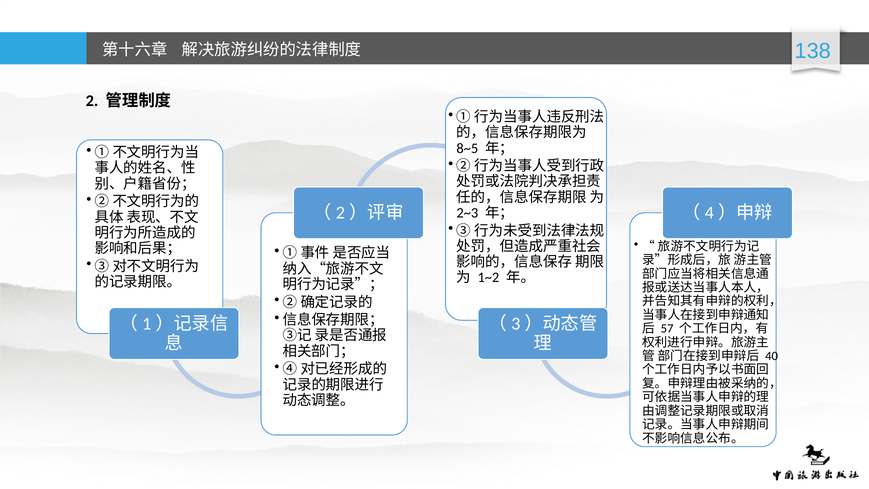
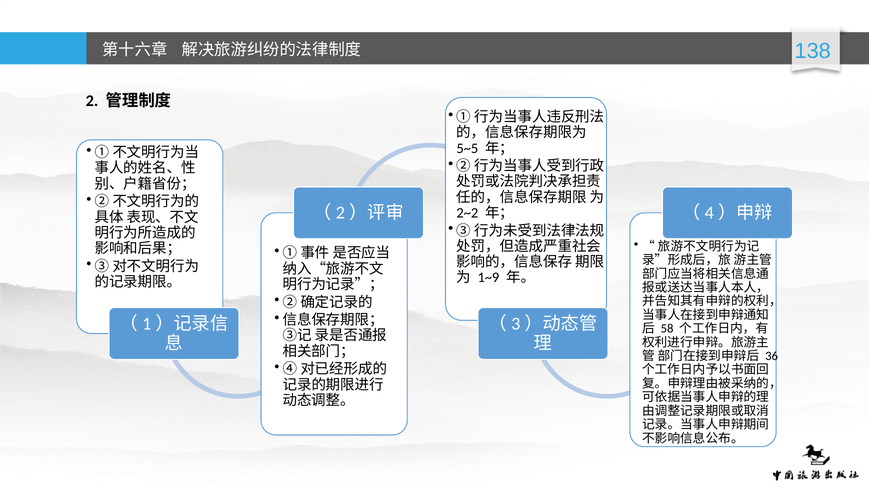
8~5: 8~5 -> 5~5 (467, 148)
2~3: 2~3 -> 2~2 (467, 213)
1~2: 1~2 -> 1~9 (488, 278)
57: 57 -> 58 (667, 329)
40: 40 -> 36 (772, 356)
